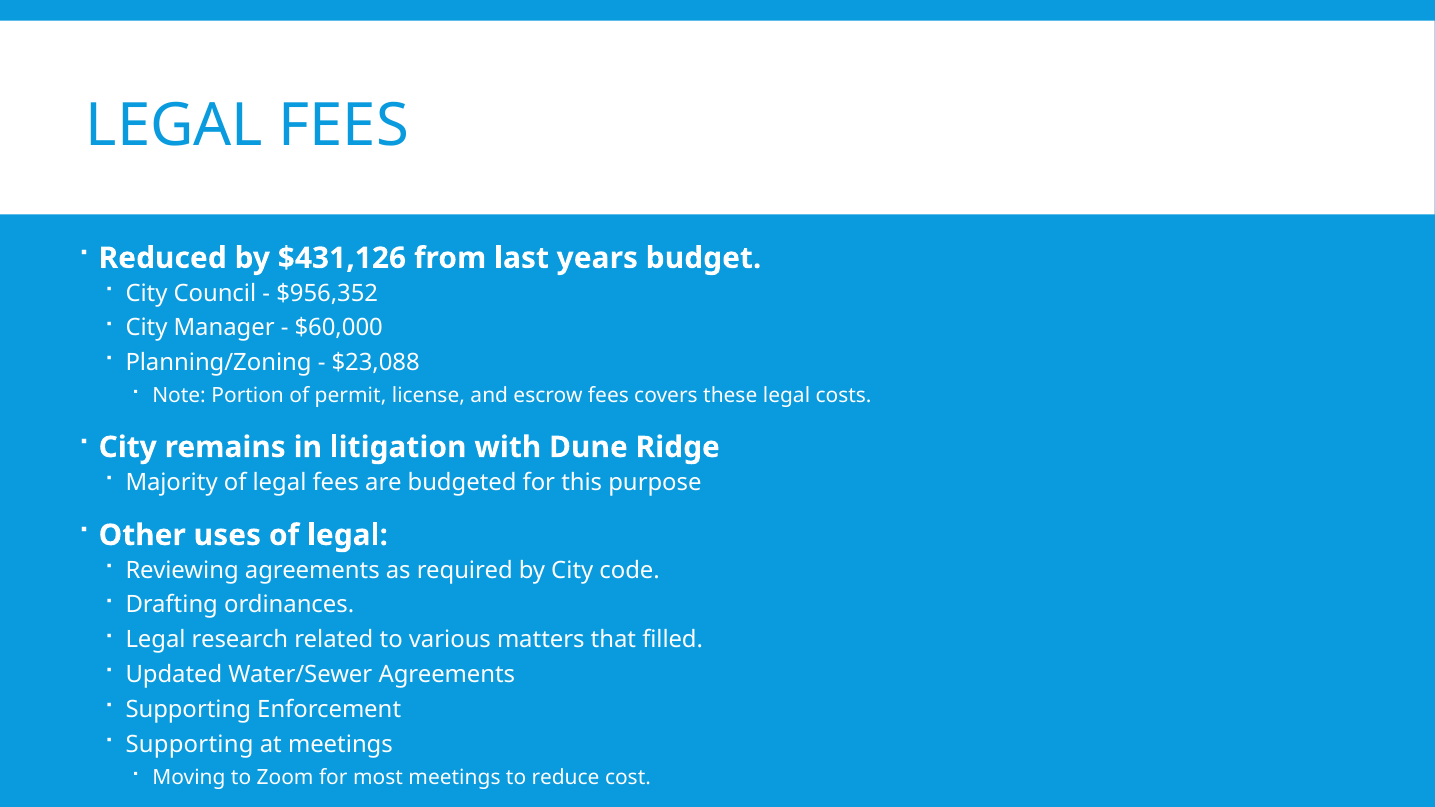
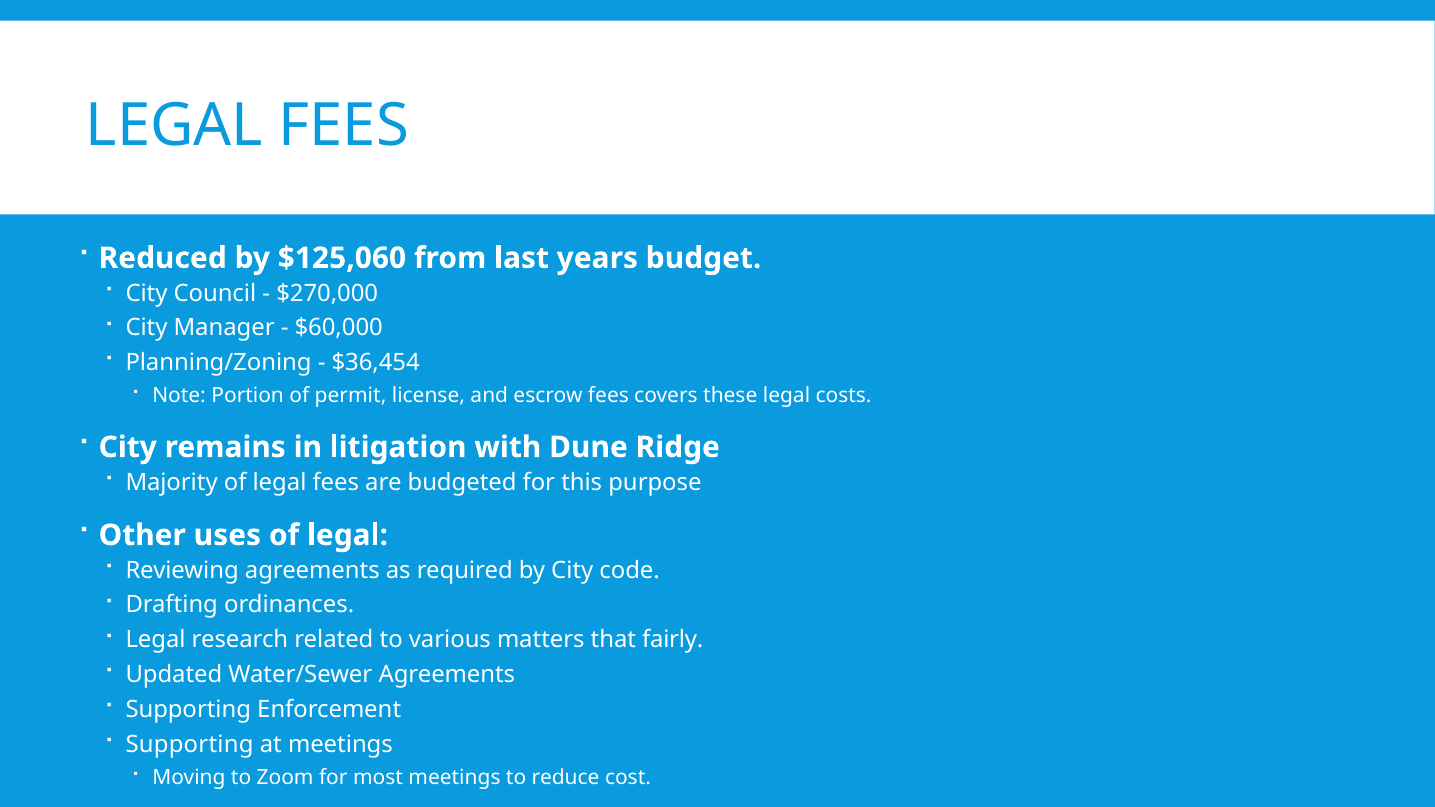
$431,126: $431,126 -> $125,060 (342, 258)
$956,352: $956,352 -> $270,000 (327, 293)
$23,088: $23,088 -> $36,454 (376, 363)
filled: filled -> fairly (673, 640)
